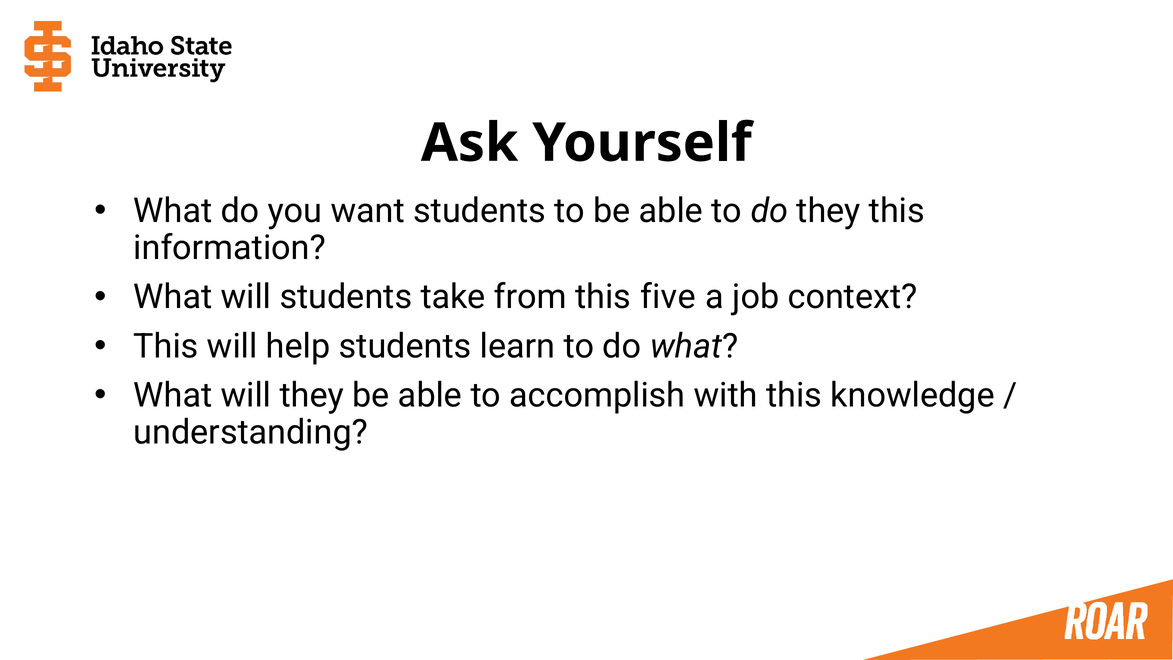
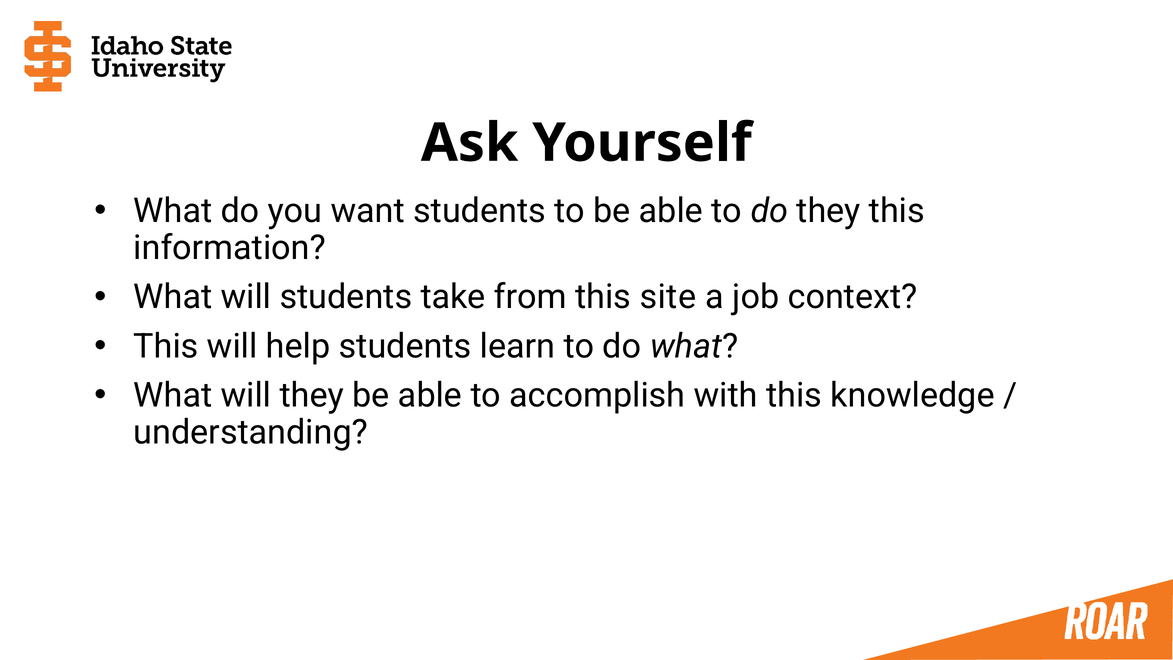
five: five -> site (668, 297)
